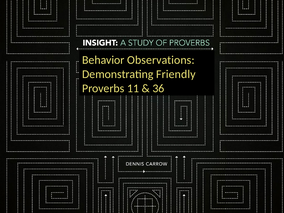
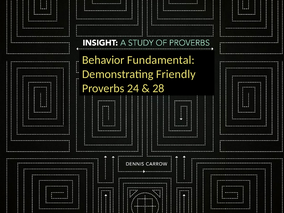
Observations: Observations -> Fundamental (161, 60)
11: 11 -> 24 (133, 88)
36: 36 -> 28 (158, 88)
